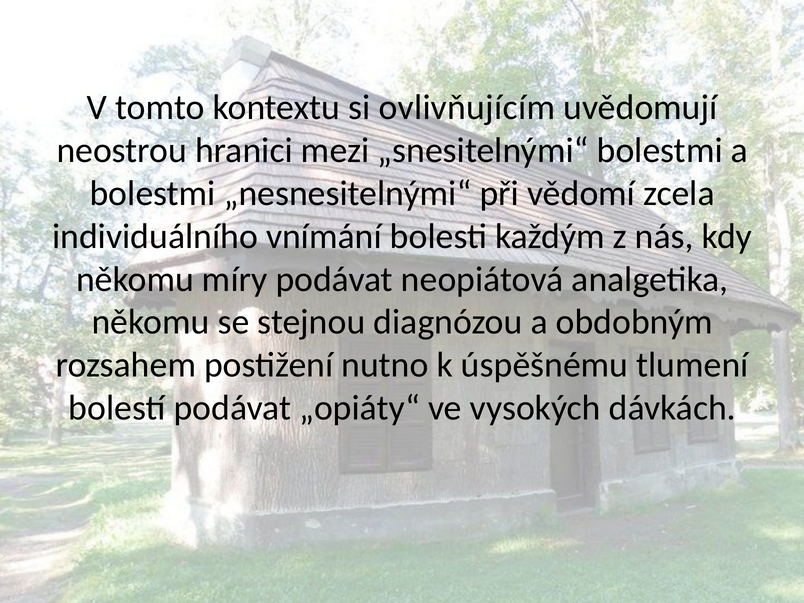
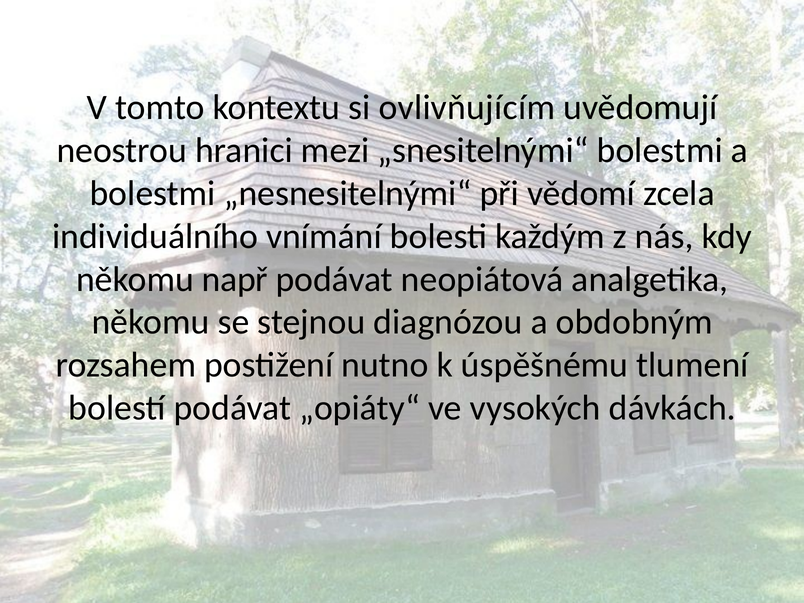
míry: míry -> např (235, 279)
